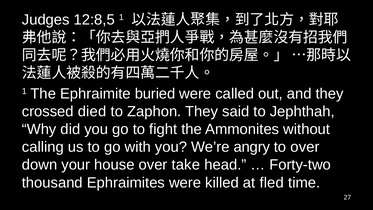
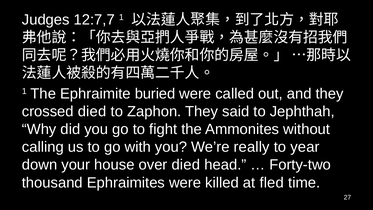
12:8,5: 12:8,5 -> 12:7,7 (94, 20)
angry: angry -> really (252, 147)
to over: over -> year (305, 147)
over take: take -> died (186, 165)
